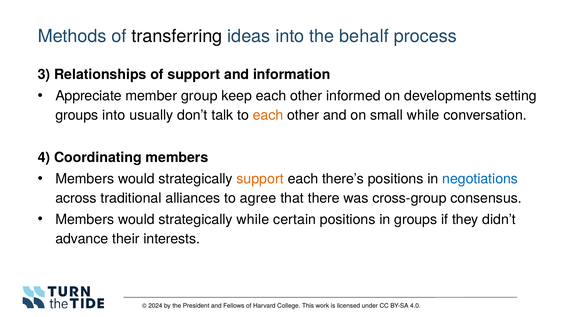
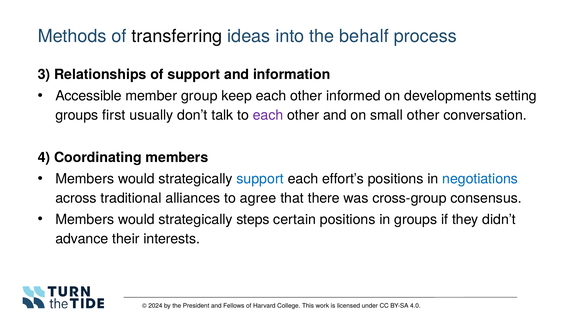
Appreciate: Appreciate -> Accessible (89, 96)
groups into: into -> first (114, 115)
each colour: orange -> purple (268, 115)
small while: while -> other (423, 115)
support colour: orange -> blue (260, 179)
there’s: there’s -> effort’s (343, 179)
strategically while: while -> steps (253, 220)
